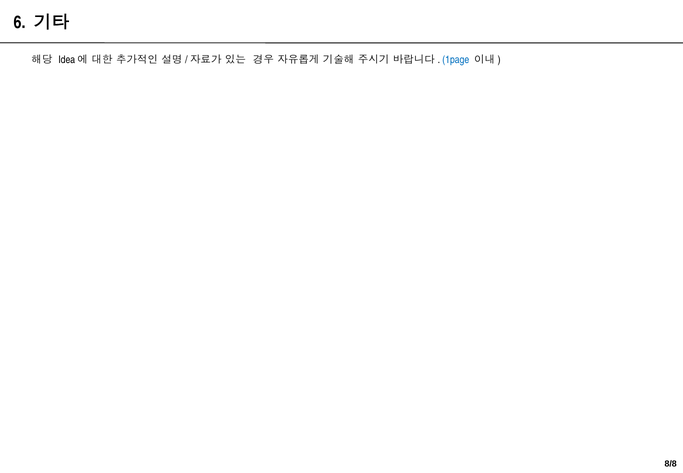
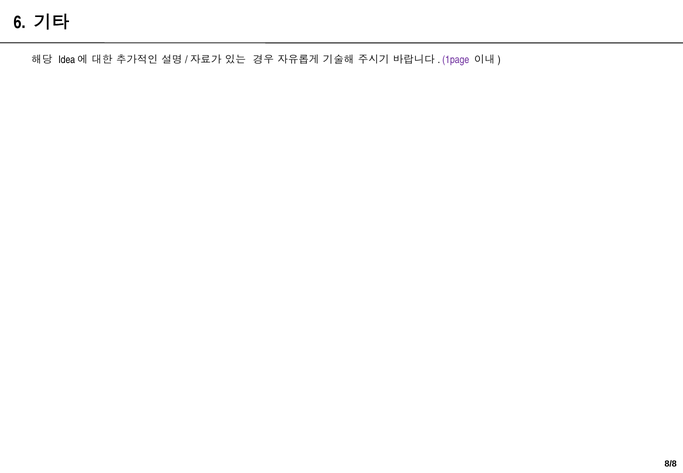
1page colour: blue -> purple (456, 60)
